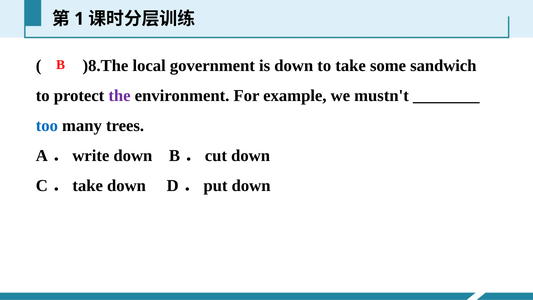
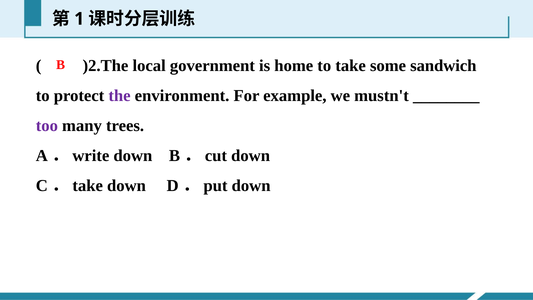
)8.The: )8.The -> )2.The (105, 65)
is down: down -> home (294, 65)
too colour: blue -> purple (47, 125)
